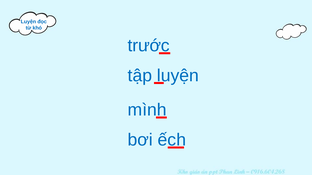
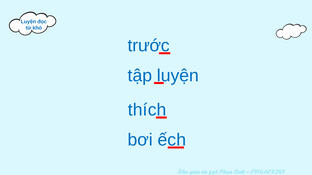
mình: mình -> thích (147, 110)
